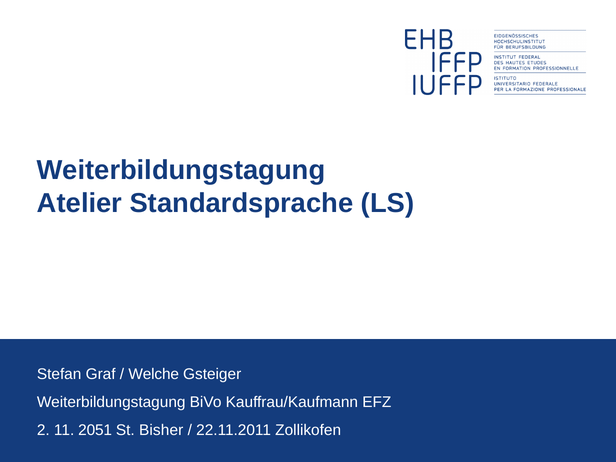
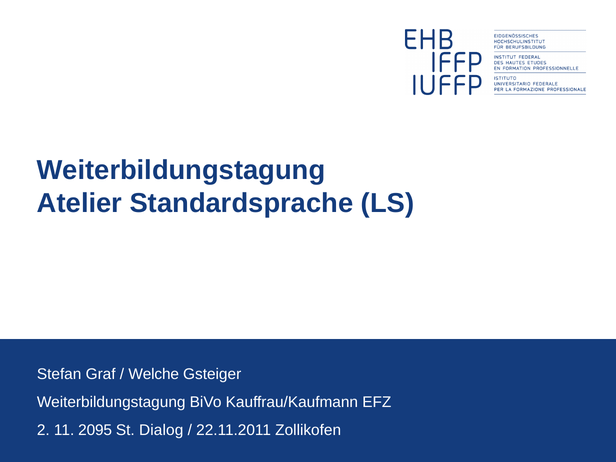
2051: 2051 -> 2095 (95, 430)
Bisher: Bisher -> Dialog (161, 430)
